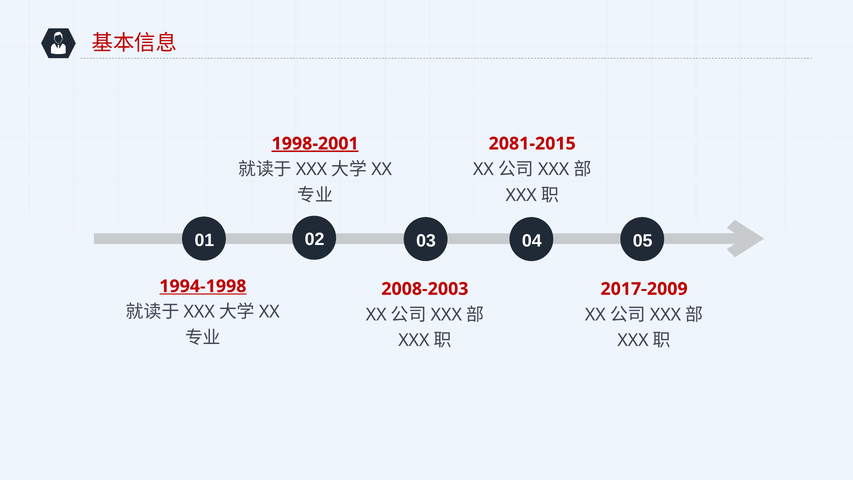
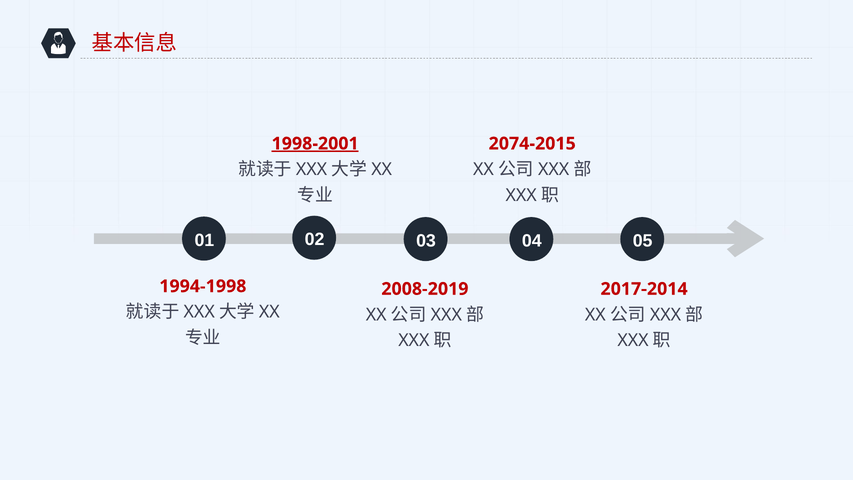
2081-2015: 2081-2015 -> 2074-2015 (532, 144)
1994-1998 underline: present -> none (203, 286)
2008-2003: 2008-2003 -> 2008-2019 (425, 289)
2017-2009: 2017-2009 -> 2017-2014 (644, 289)
